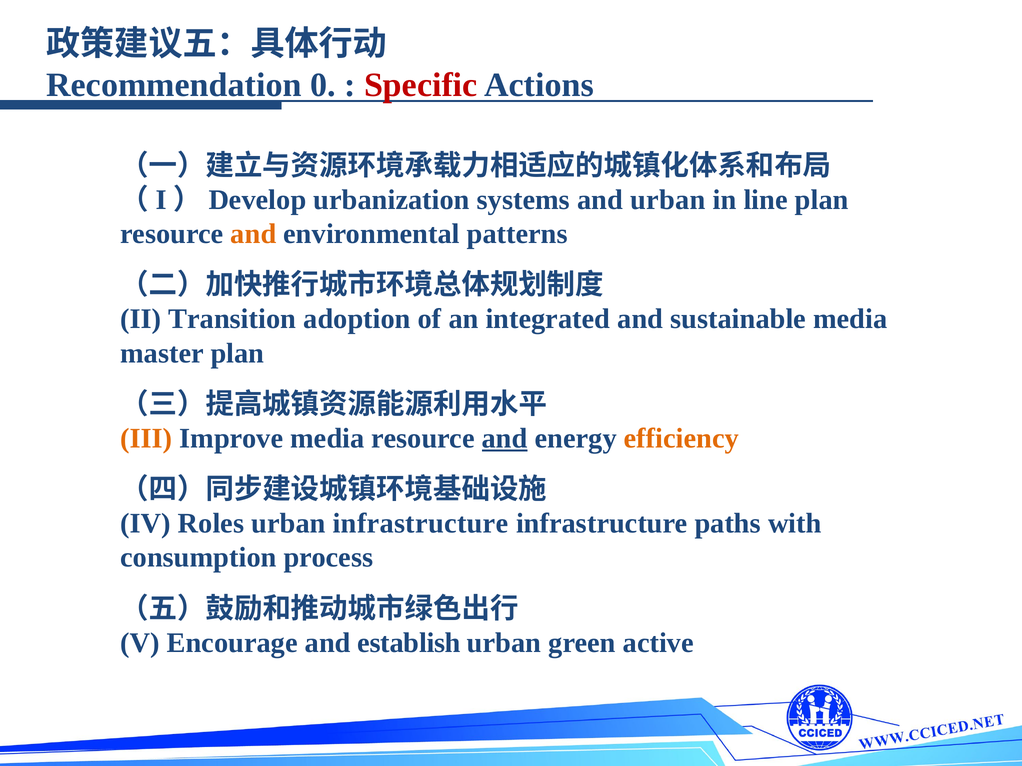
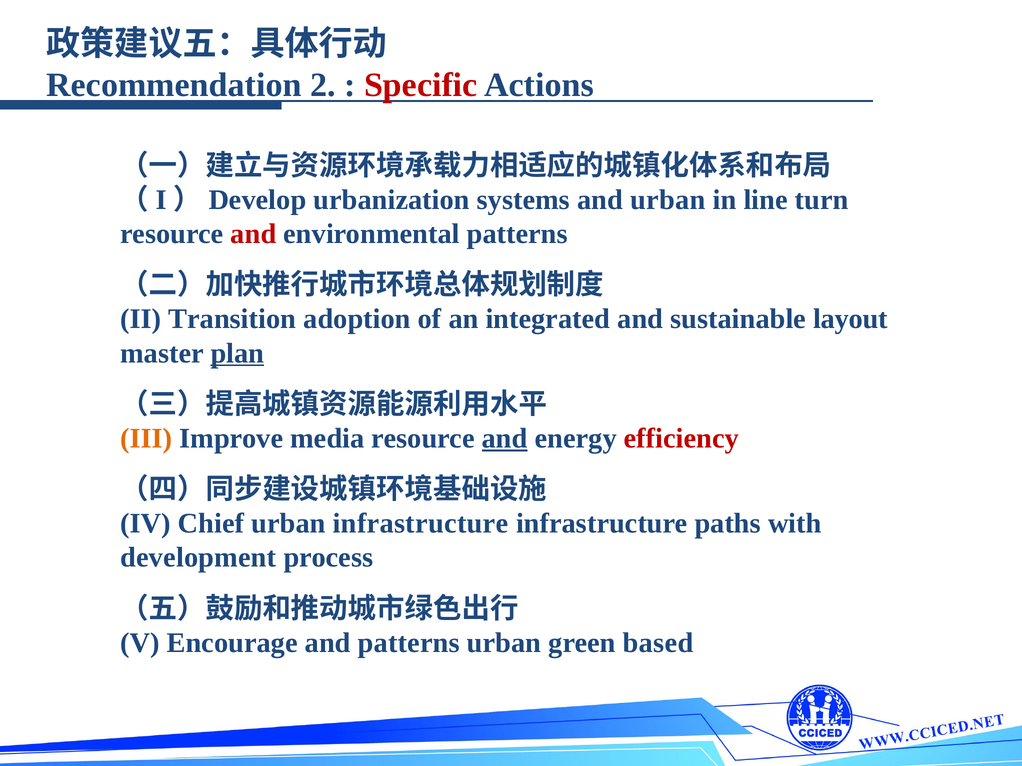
0: 0 -> 2 (323, 85)
line plan: plan -> turn (822, 200)
and colour: orange -> red (253, 234)
sustainable media: media -> layout (850, 319)
plan underline: none -> present (237, 353)
efficiency colour: orange -> red (681, 439)
Roles: Roles -> Chief (211, 524)
consumption: consumption -> development (198, 558)
and establish: establish -> patterns (409, 643)
active: active -> based (658, 643)
